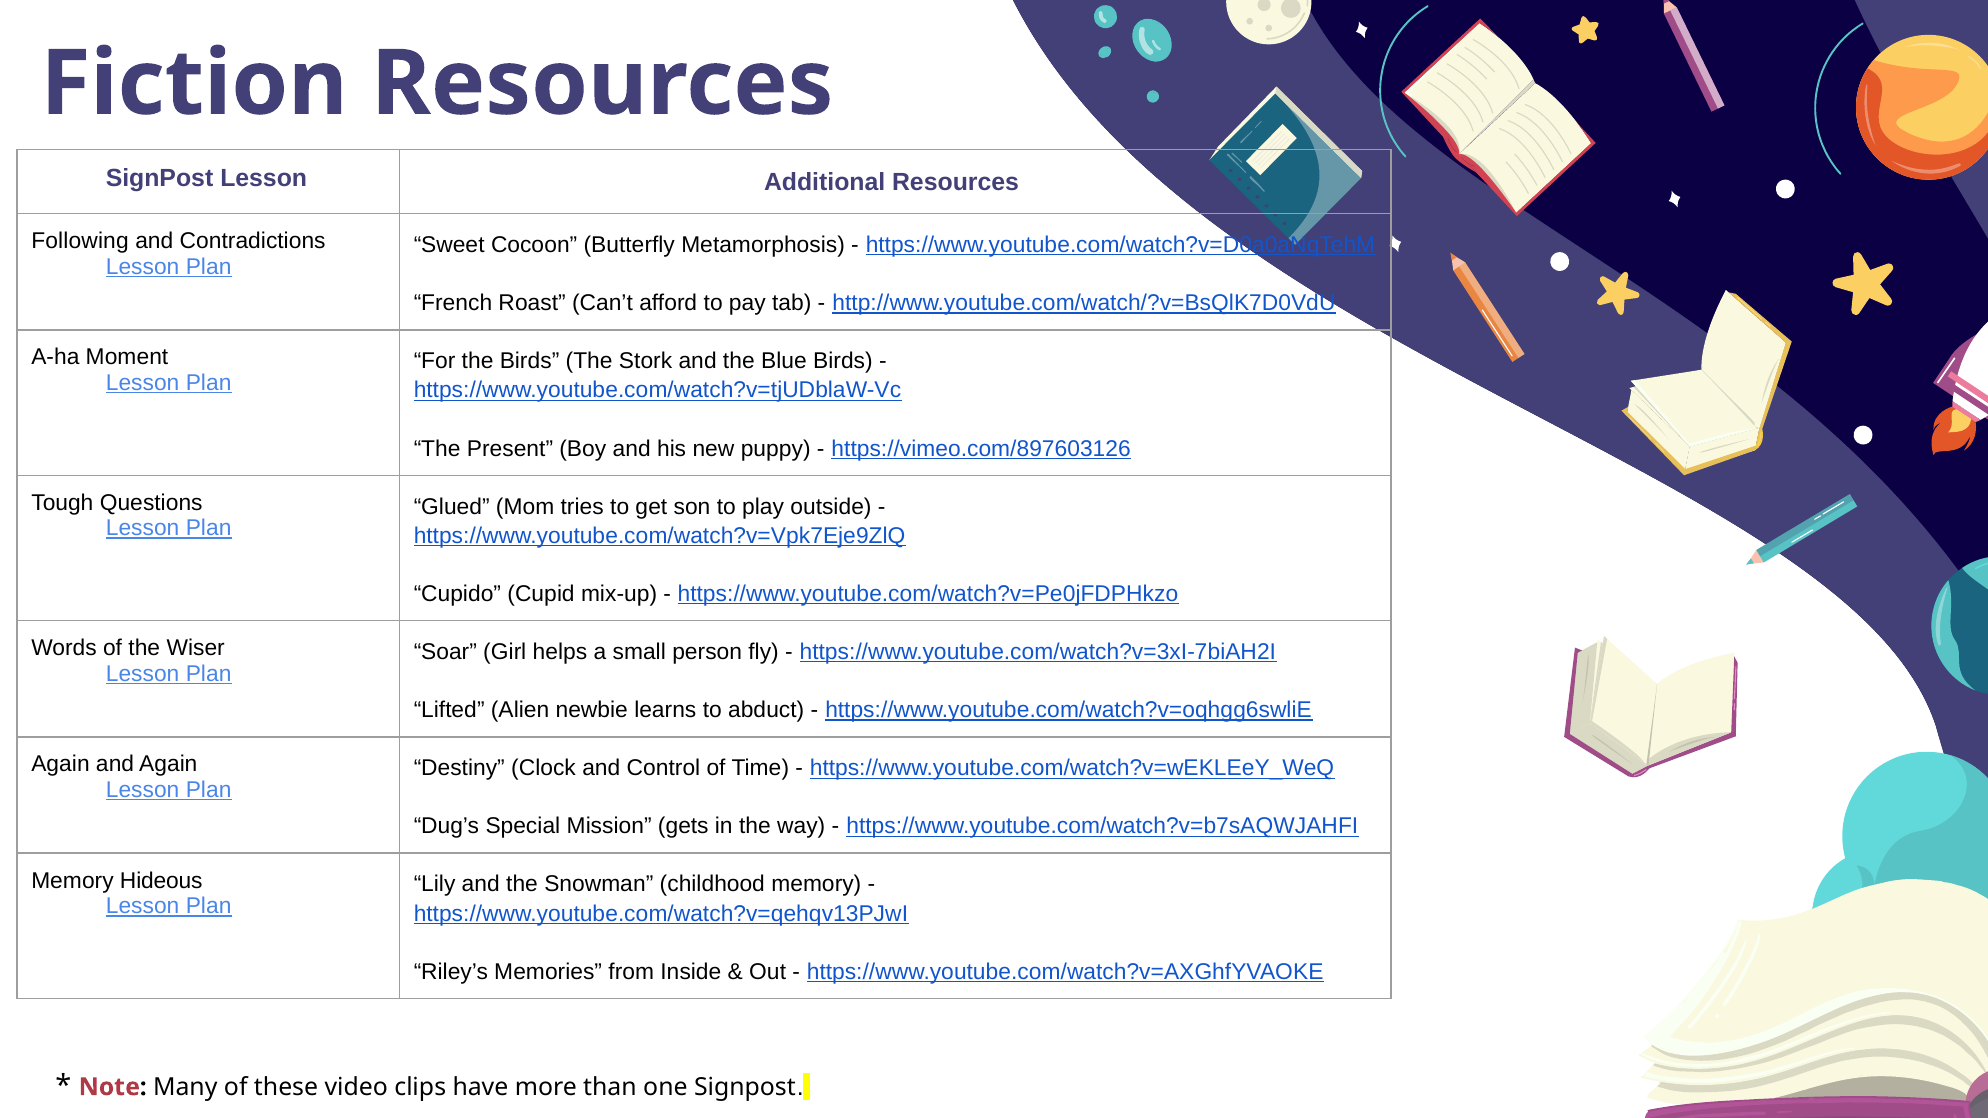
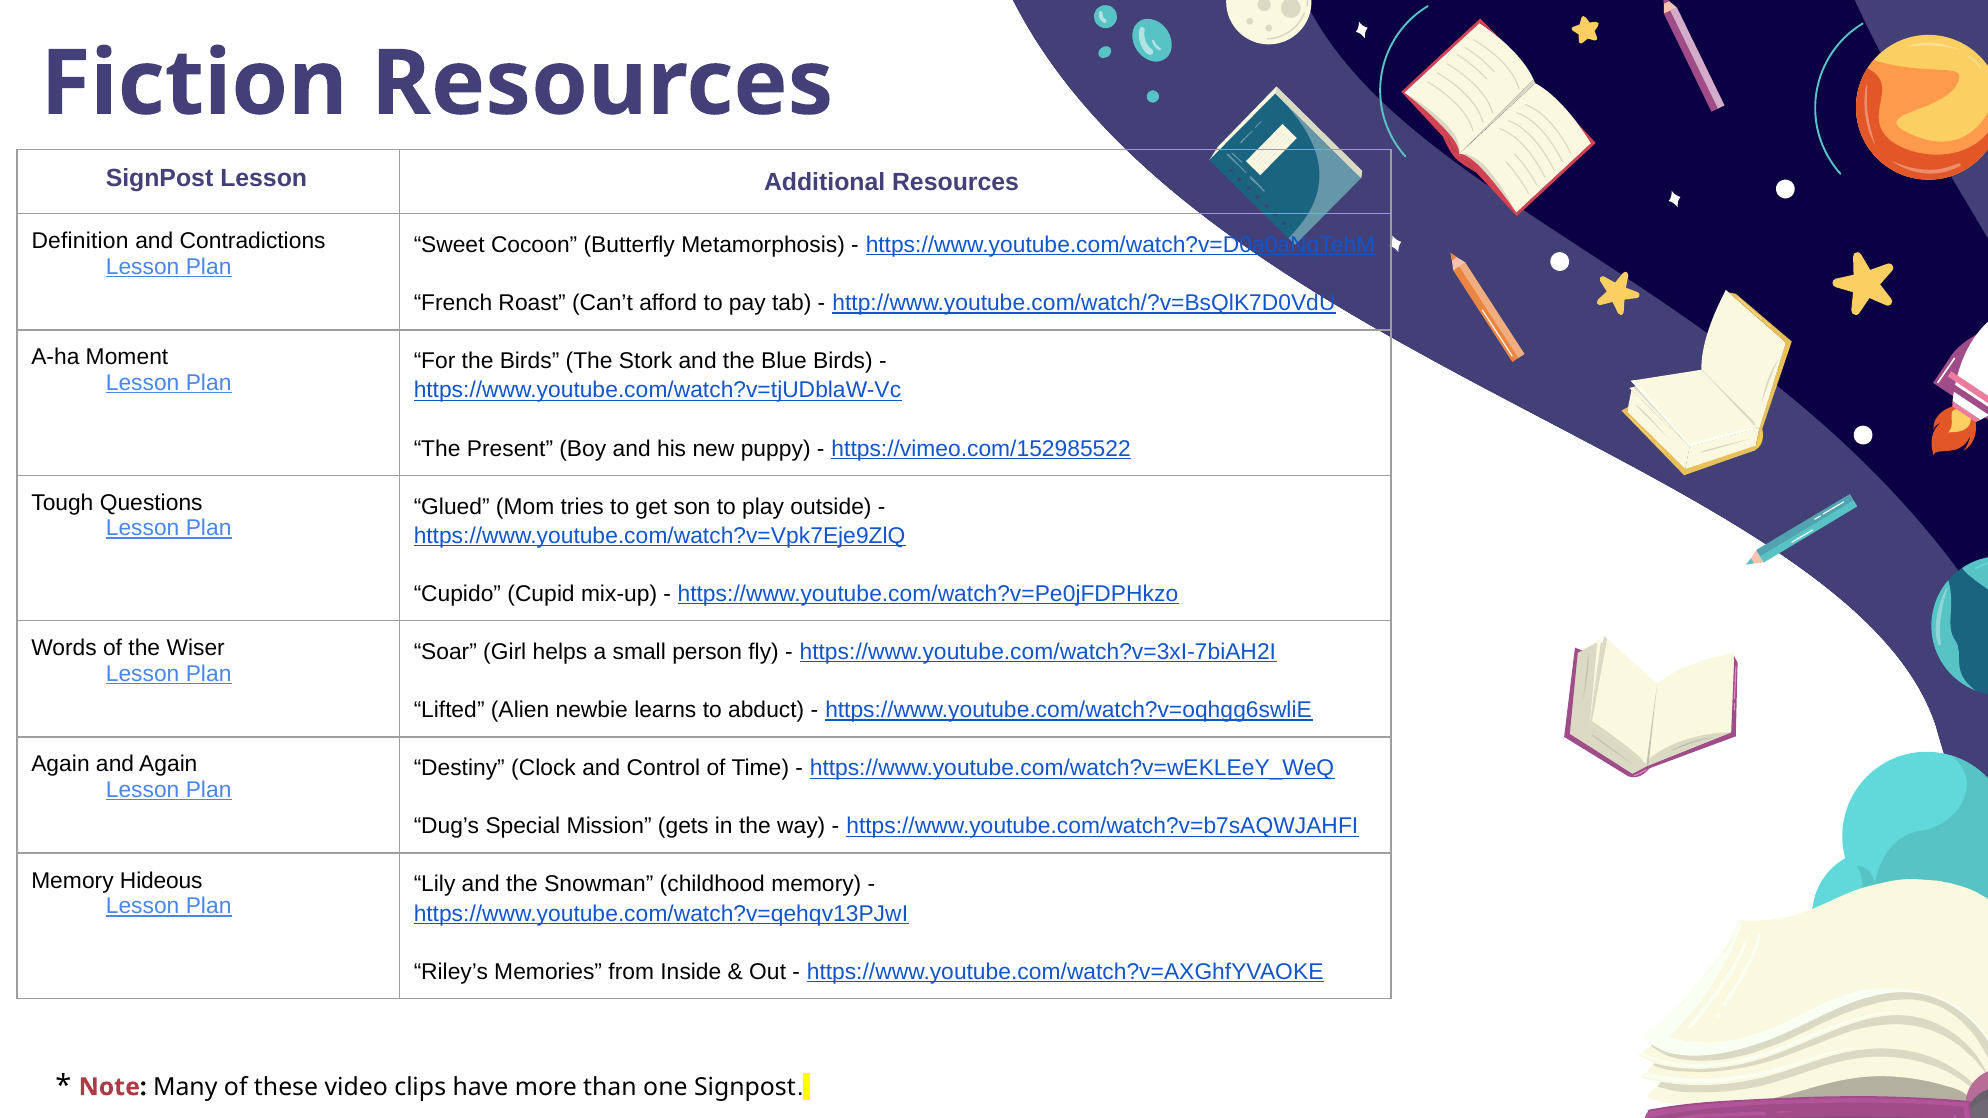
Following: Following -> Definition (80, 241)
https://vimeo.com/897603126: https://vimeo.com/897603126 -> https://vimeo.com/152985522 (981, 449)
